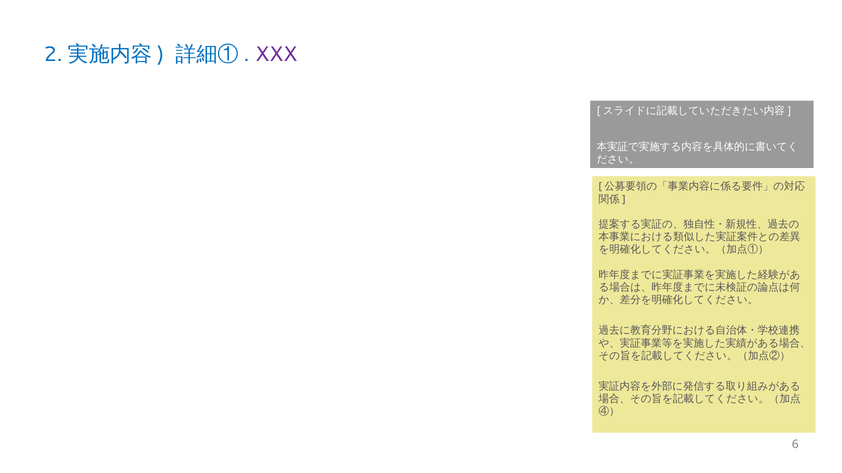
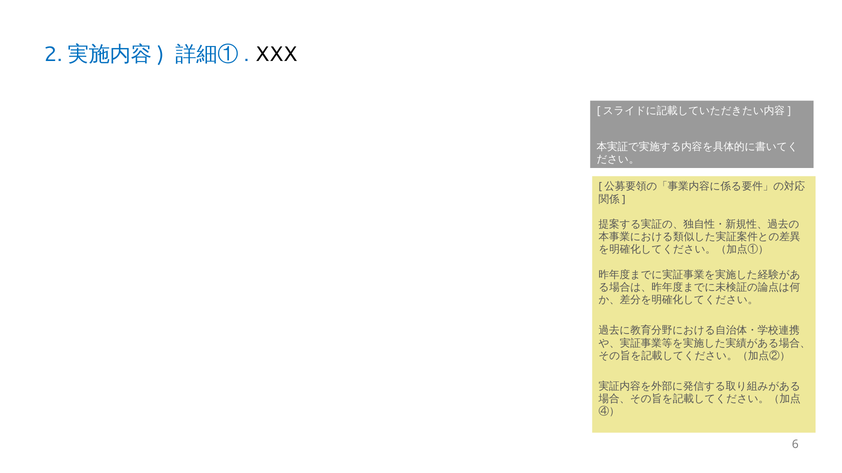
XXX colour: purple -> black (276, 54)
